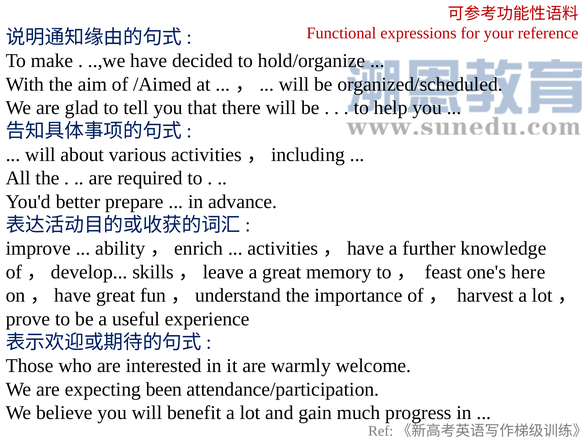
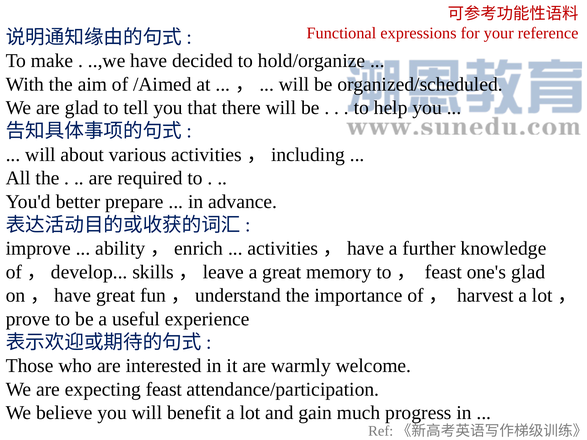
one's here: here -> glad (528, 272)
expecting been: been -> feast (164, 390)
